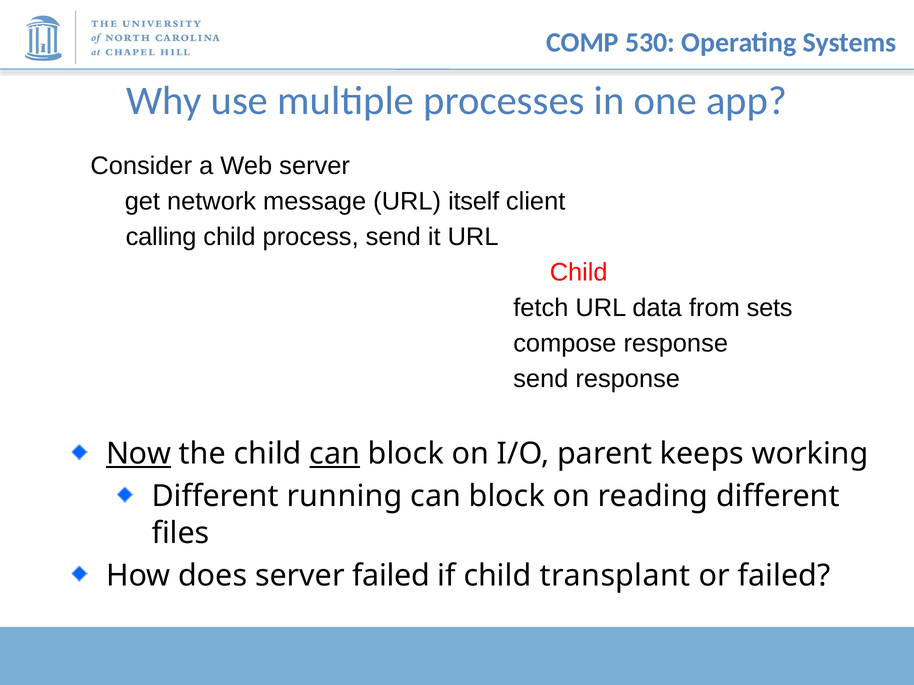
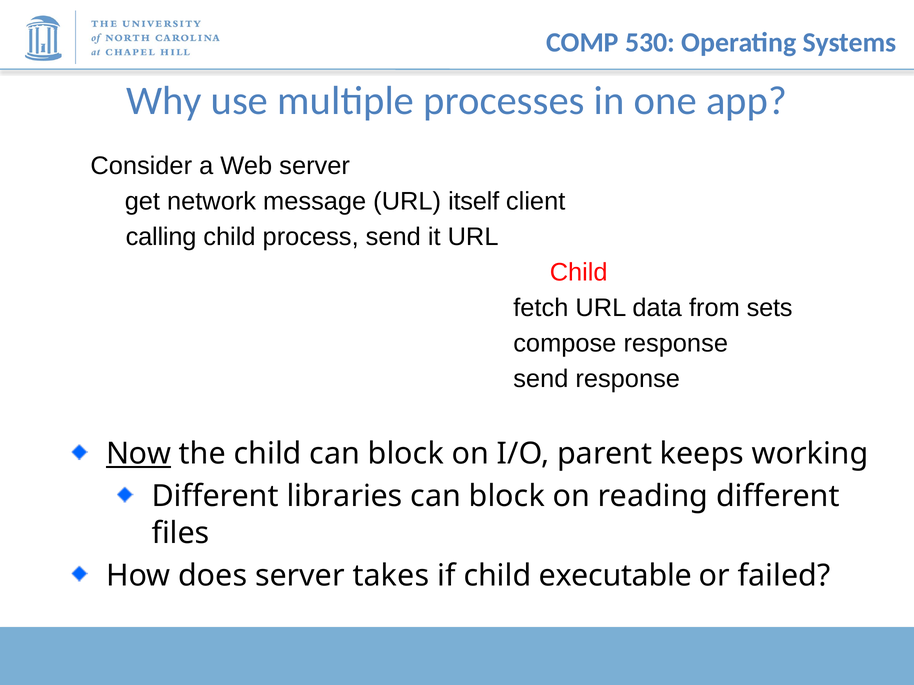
can underline: present -> none (335, 454)
running: running -> libraries (345, 497)
server failed: failed -> takes (391, 576)
transplant: transplant -> executable (615, 576)
